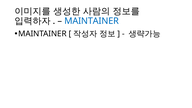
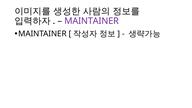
MAINTAINER colour: blue -> purple (92, 21)
